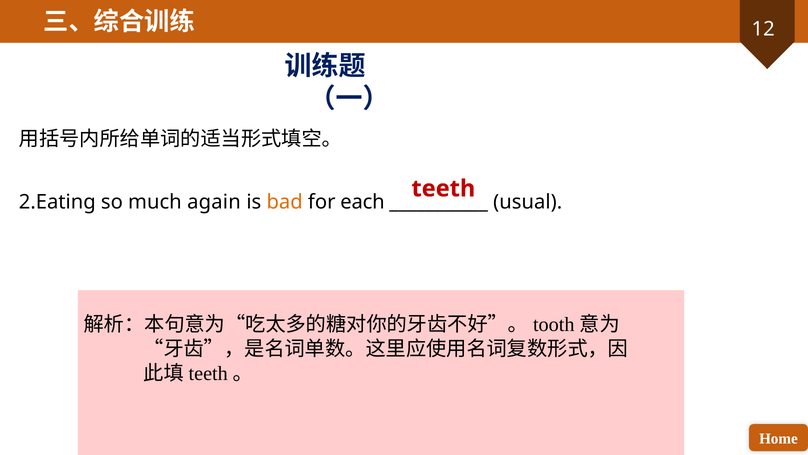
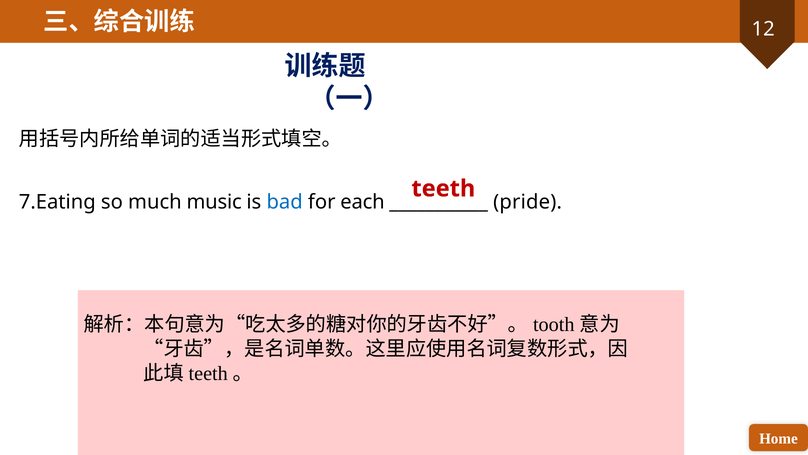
2.Eating: 2.Eating -> 7.Eating (57, 202)
again: again -> music (214, 202)
bad colour: orange -> blue (285, 202)
usual: usual -> pride (528, 202)
